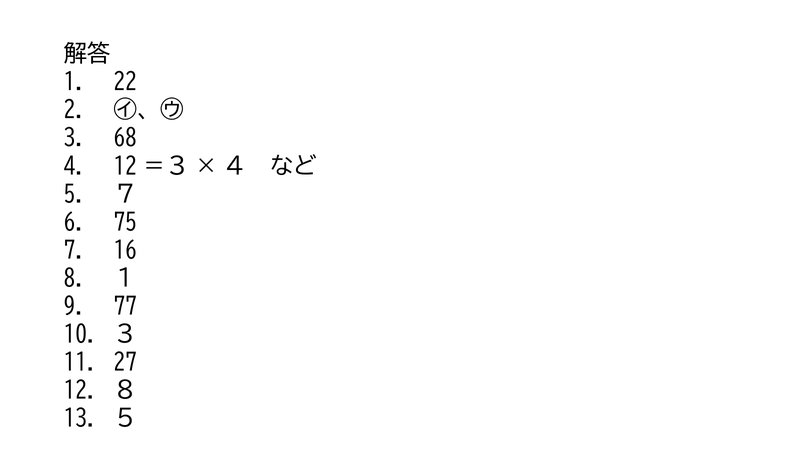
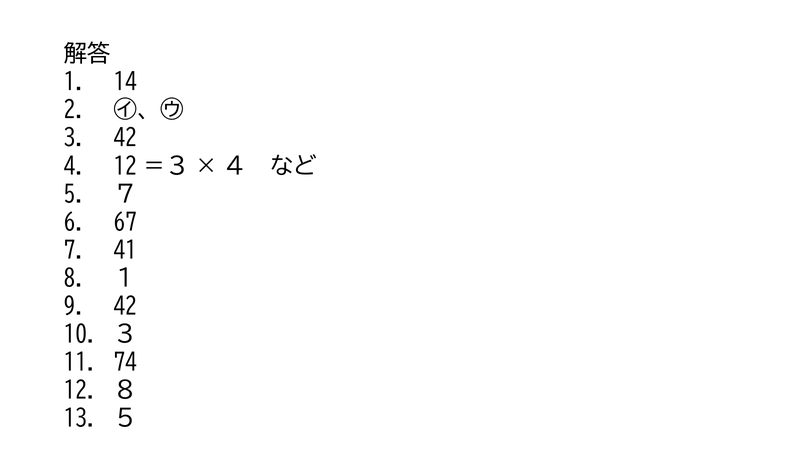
22: 22 -> 14 (125, 82)
68: 68 -> 42 (125, 138)
75: 75 -> 67 (125, 222)
16: 16 -> 41 (125, 250)
77: 77 -> 42 (125, 306)
27: 27 -> 74 (125, 362)
